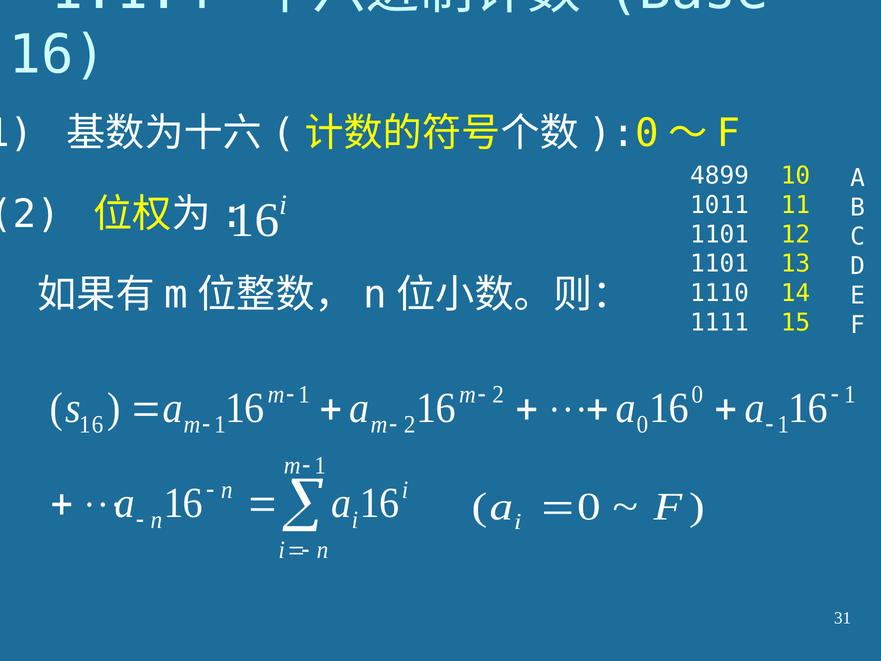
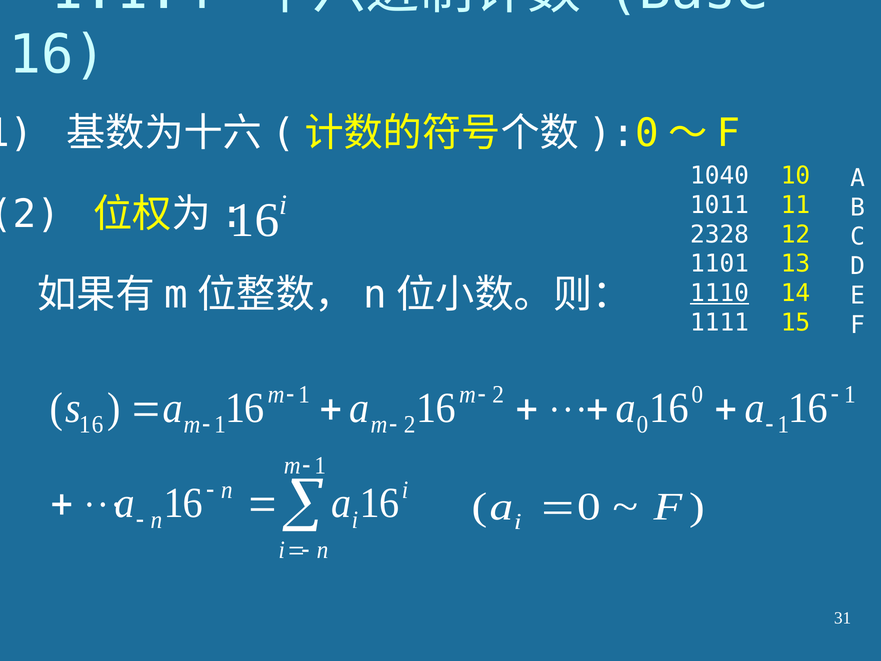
4899: 4899 -> 1040 (720, 176)
1101: 1101 -> 2328 (720, 234)
1110 underline: none -> present (720, 293)
